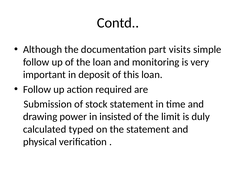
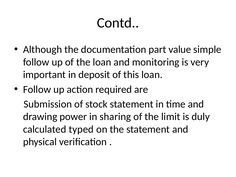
visits: visits -> value (180, 50)
insisted: insisted -> sharing (115, 117)
